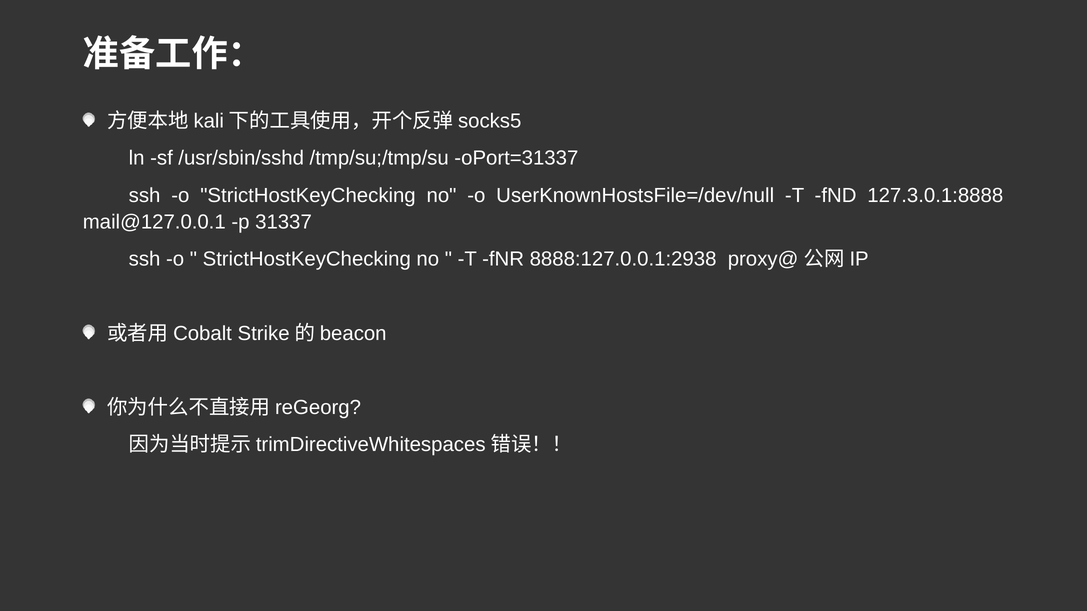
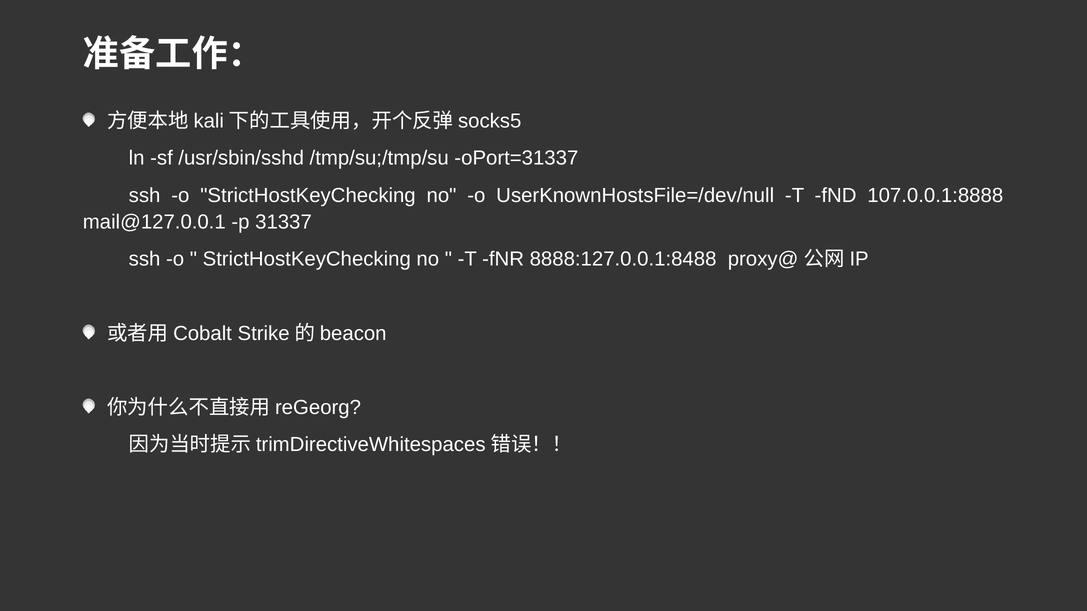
127.3.0.1:8888: 127.3.0.1:8888 -> 107.0.0.1:8888 (935, 195)
8888:127.0.0.1:2938: 8888:127.0.0.1:2938 -> 8888:127.0.0.1:8488 (623, 259)
